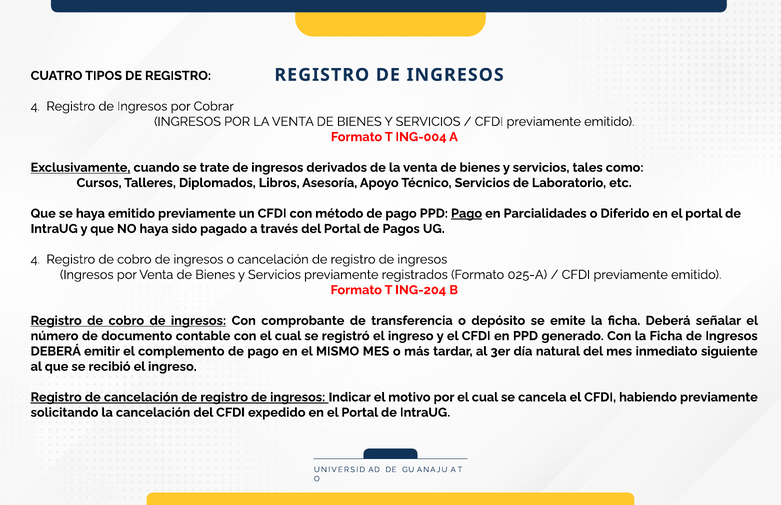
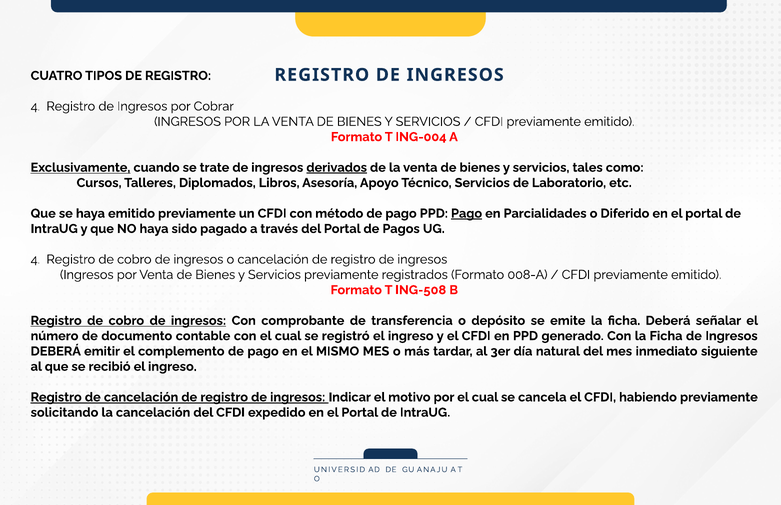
derivados underline: none -> present (337, 168)
025-A: 025-A -> 008-A (527, 275)
ING-204: ING-204 -> ING-508 (421, 290)
